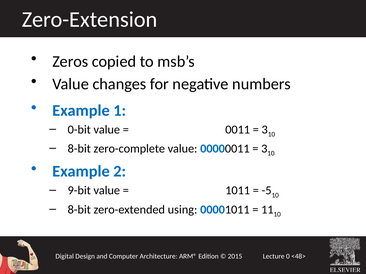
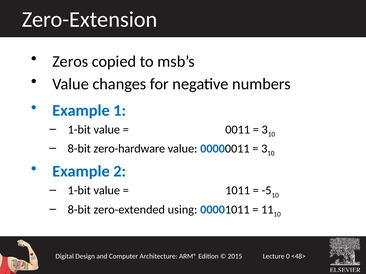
0-bit: 0-bit -> 1-bit (79, 130)
zero-complete: zero-complete -> zero-hardware (129, 149)
9-bit: 9-bit -> 1-bit (79, 191)
